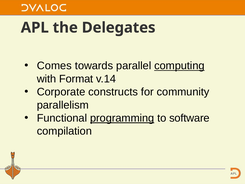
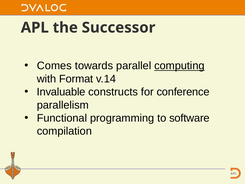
Delegates: Delegates -> Successor (119, 28)
Corporate: Corporate -> Invaluable (61, 92)
community: community -> conference (183, 92)
programming underline: present -> none (122, 118)
